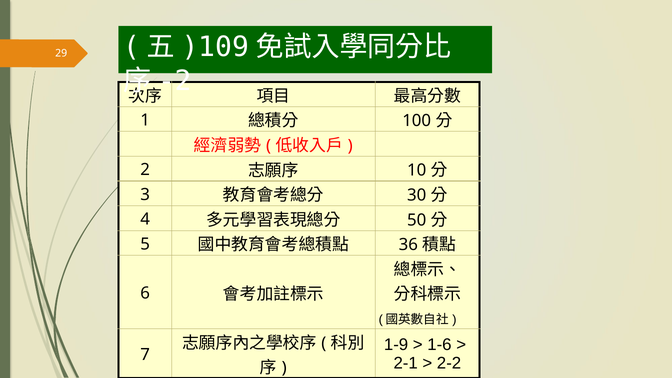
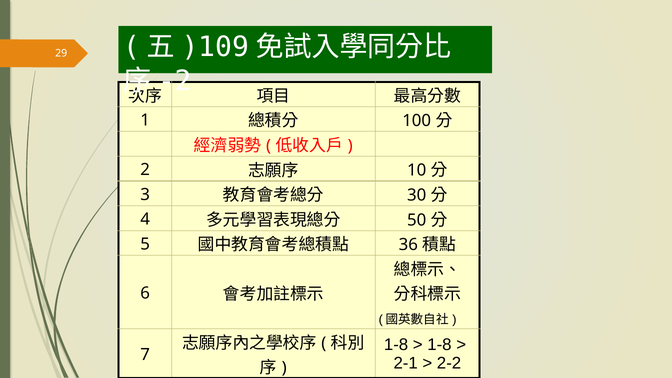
1-9: 1-9 -> 1-8 (396, 345)
1-6: 1-6 -> 1-8 (439, 345)
